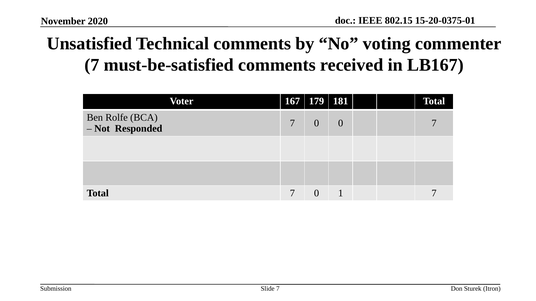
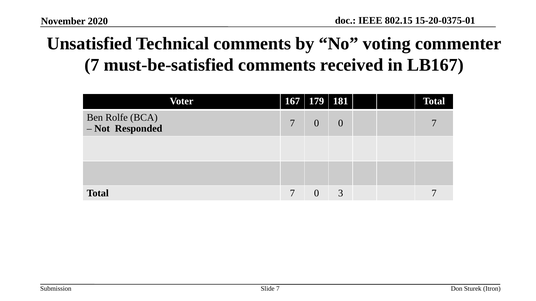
1: 1 -> 3 (341, 194)
